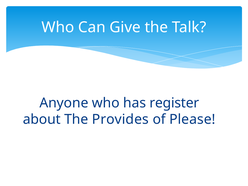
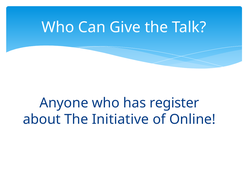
Provides: Provides -> Initiative (120, 119)
Please: Please -> Online (192, 119)
